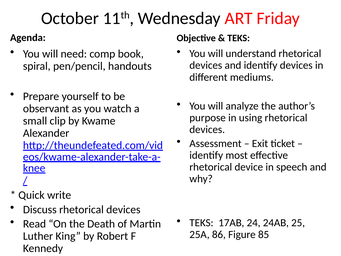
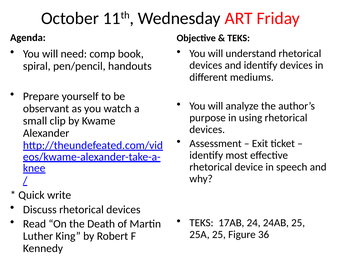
25A 86: 86 -> 25 (219, 234)
85: 85 -> 36 (264, 234)
